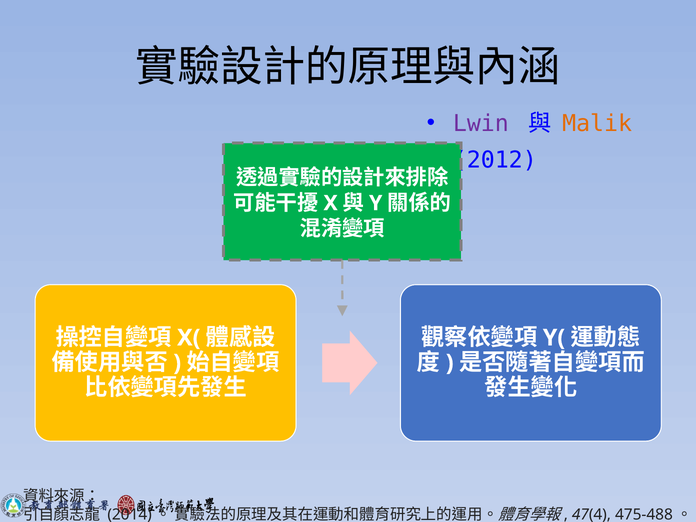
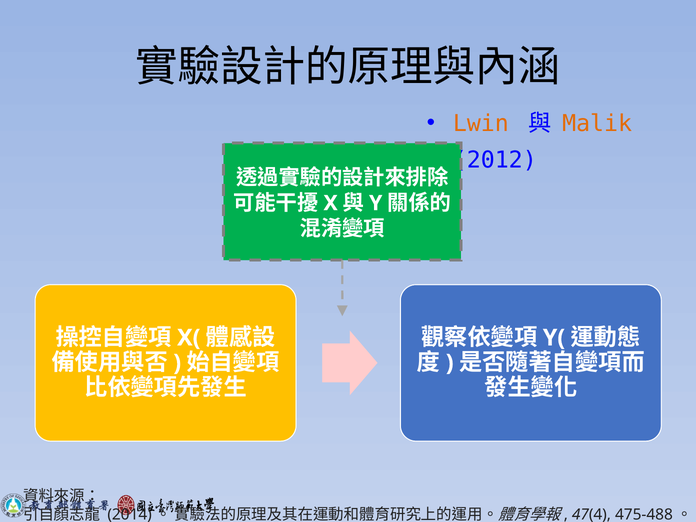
Lwin colour: purple -> orange (481, 123)
